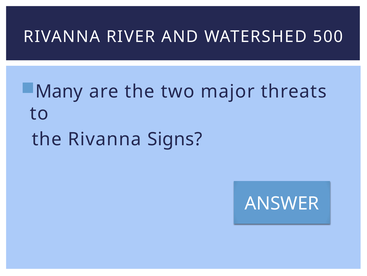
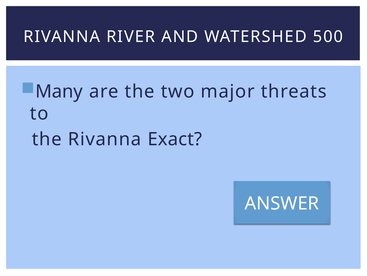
Signs: Signs -> Exact (175, 139)
